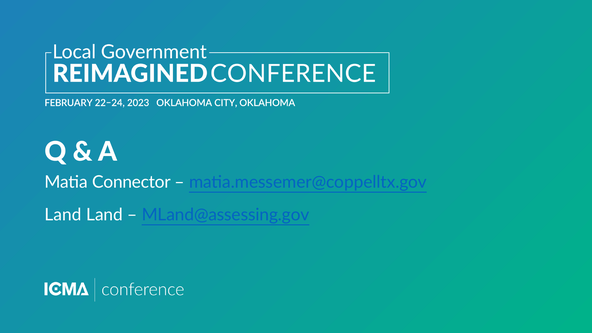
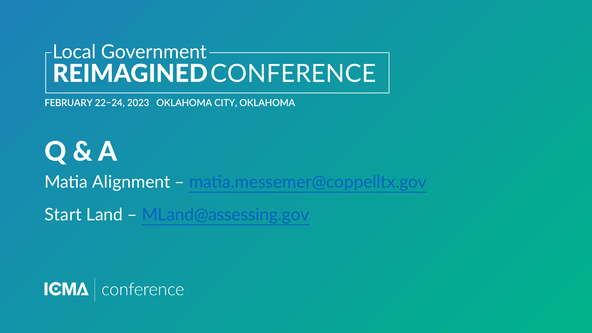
Connector: Connector -> Alignment (131, 182)
Land: Land -> Start (63, 215)
